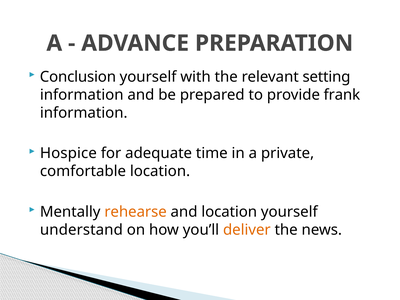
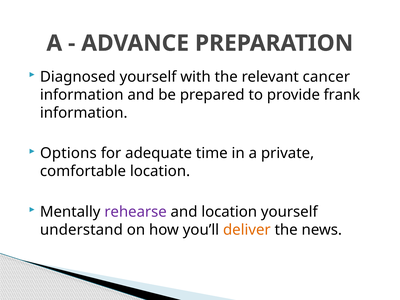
Conclusion: Conclusion -> Diagnosed (78, 77)
setting: setting -> cancer (326, 77)
Hospice: Hospice -> Options (68, 153)
rehearse colour: orange -> purple (136, 212)
